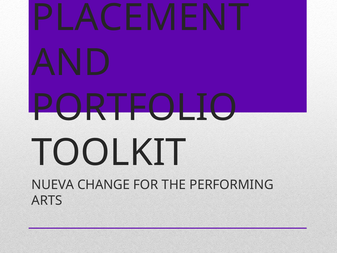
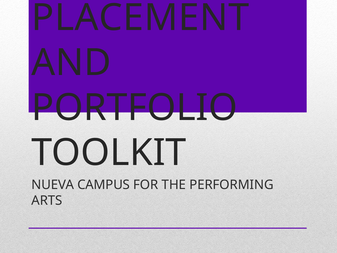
CHANGE: CHANGE -> CAMPUS (104, 185)
